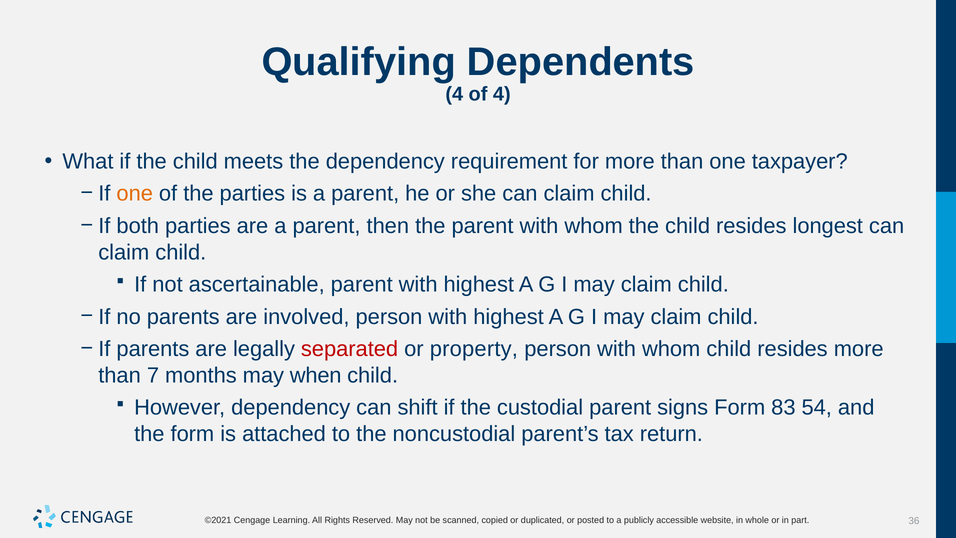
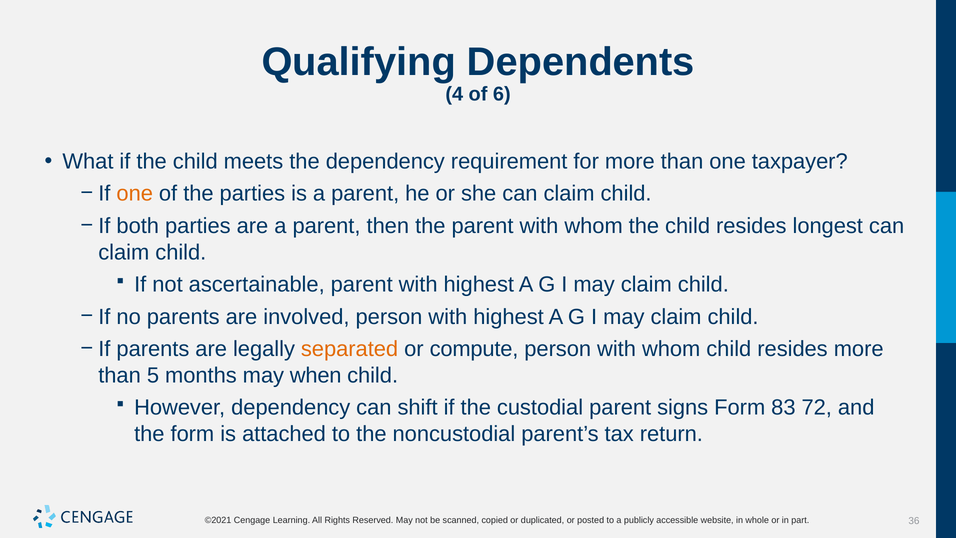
of 4: 4 -> 6 (502, 94)
separated colour: red -> orange (350, 349)
property: property -> compute (474, 349)
7: 7 -> 5 (153, 375)
54: 54 -> 72 (817, 408)
